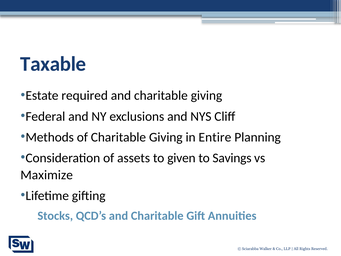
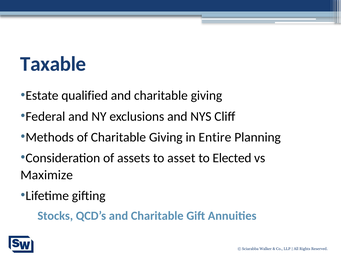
required: required -> qualified (85, 96)
given: given -> asset (181, 158)
Savings: Savings -> Elected (232, 158)
